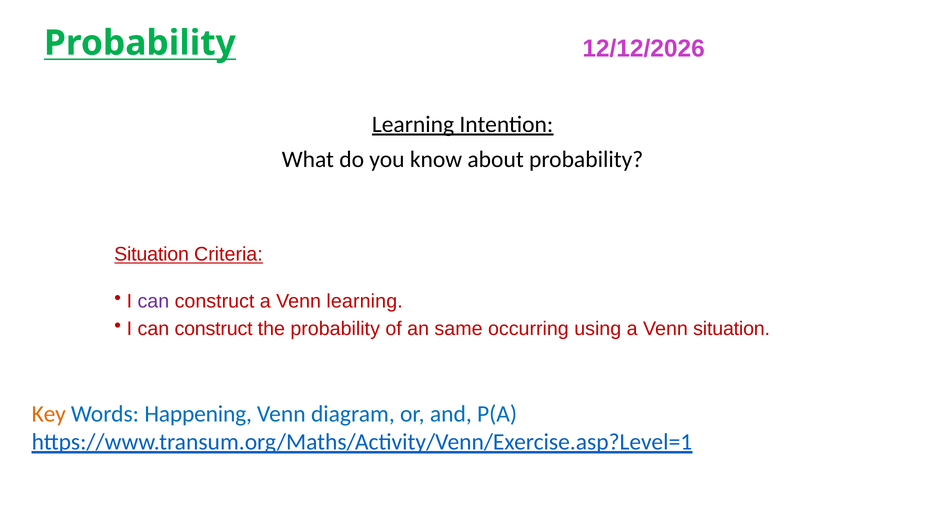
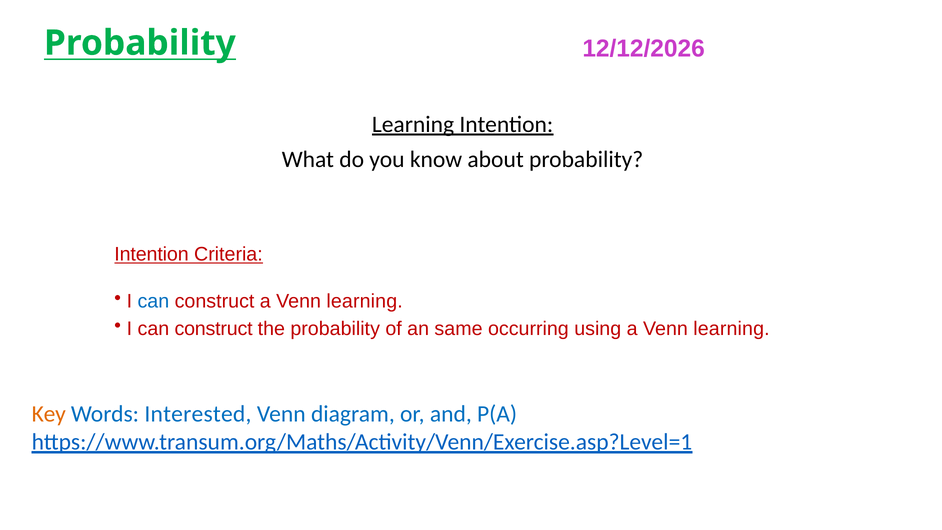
Situation: Situation -> Intention (152, 254)
can colour: purple -> blue (153, 301)
using a Venn situation: situation -> learning (731, 329)
Happening: Happening -> Interested (198, 414)
